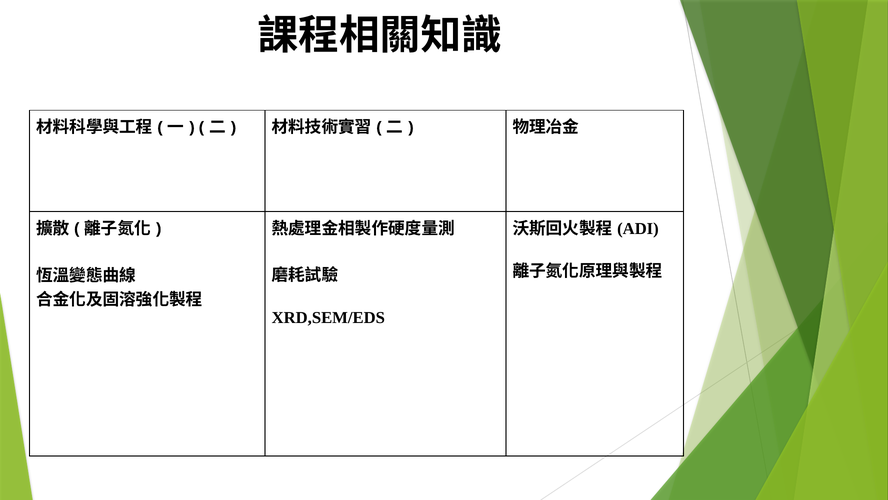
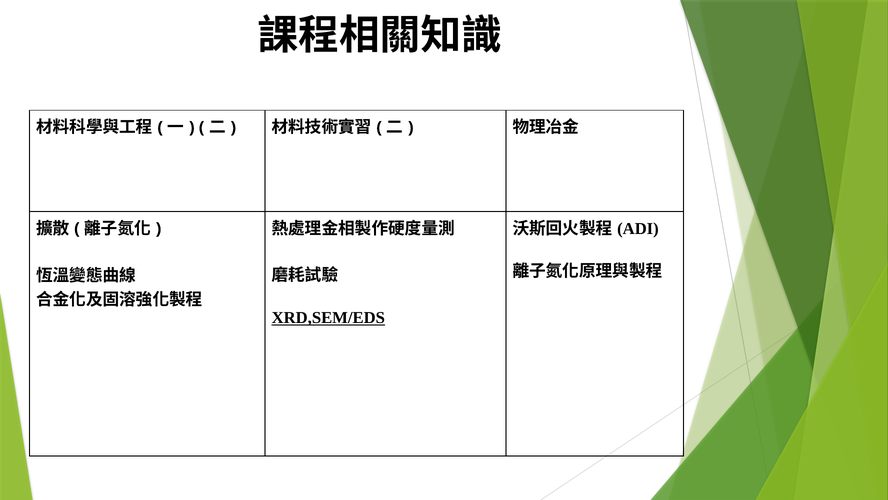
XRD,SEM/EDS underline: none -> present (328, 317)
